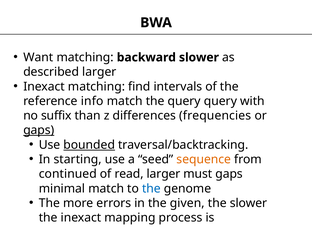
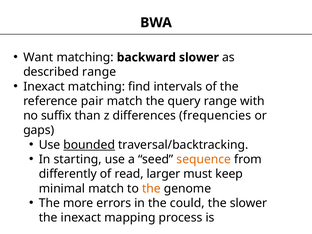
described larger: larger -> range (99, 72)
info: info -> pair (92, 101)
query query: query -> range (220, 101)
gaps underline: present -> none (39, 130)
continued: continued -> differently (68, 174)
must gaps: gaps -> keep (229, 174)
the colour: blue -> orange (151, 189)
given: given -> could (187, 203)
